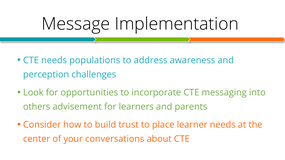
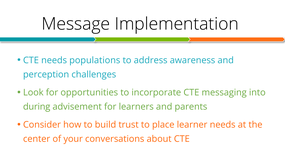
others: others -> during (37, 107)
